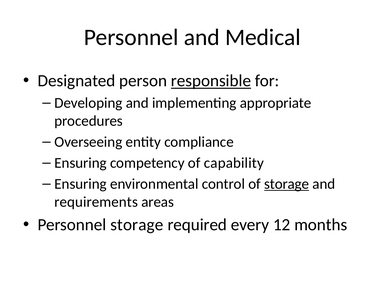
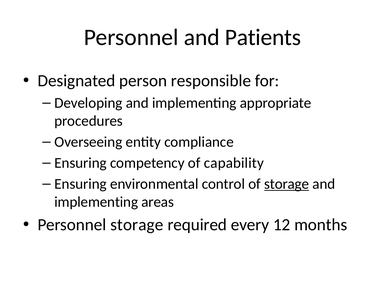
Medical: Medical -> Patients (263, 37)
responsible underline: present -> none (211, 81)
requirements: requirements -> implementing (96, 202)
